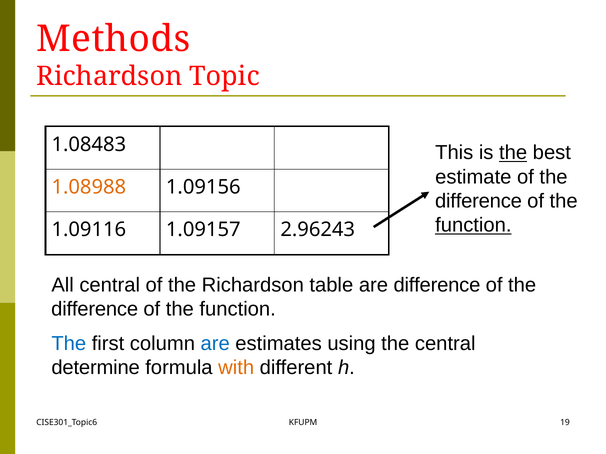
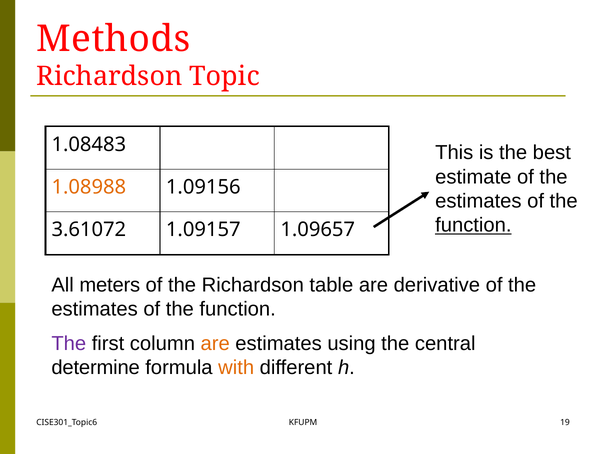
the underline: present -> none (513, 153)
difference: difference -> estimates (478, 201)
1.09116: 1.09116 -> 3.61072 (89, 230)
2.96243: 2.96243 -> 1.09657 (318, 230)
All central: central -> meters (110, 285)
are difference: difference -> derivative (437, 285)
difference: difference -> estimates (95, 310)
The colour: blue -> purple (69, 344)
are colour: blue -> orange (215, 344)
